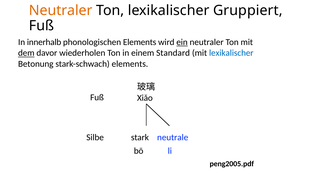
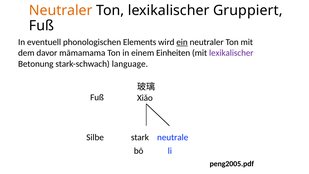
innerhalb: innerhalb -> eventuell (44, 42)
dem underline: present -> none (26, 53)
wiederholen: wiederholen -> māmamama (82, 53)
Standard: Standard -> Einheiten (173, 53)
lexikalischer colour: blue -> purple (231, 53)
stark-schwach elements: elements -> language (130, 64)
